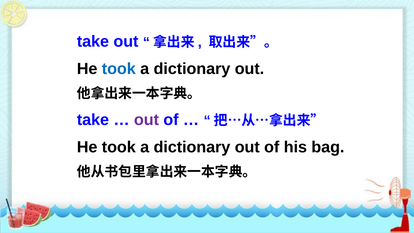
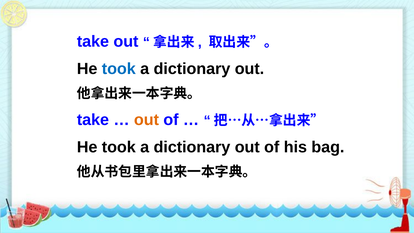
out colour: purple -> orange (146, 120)
